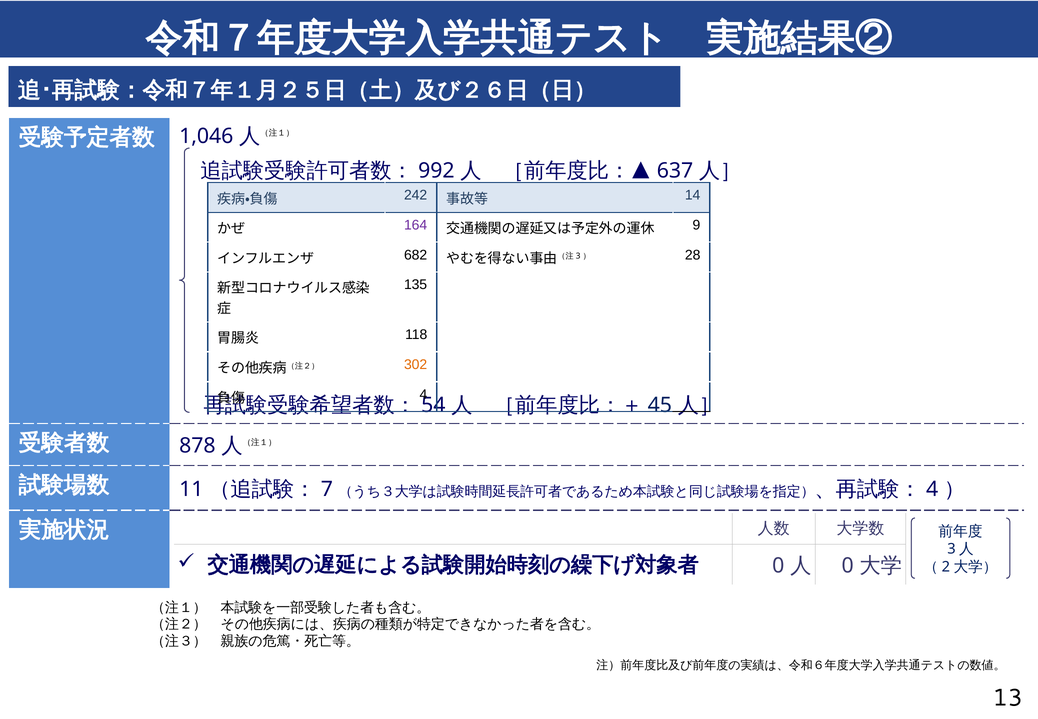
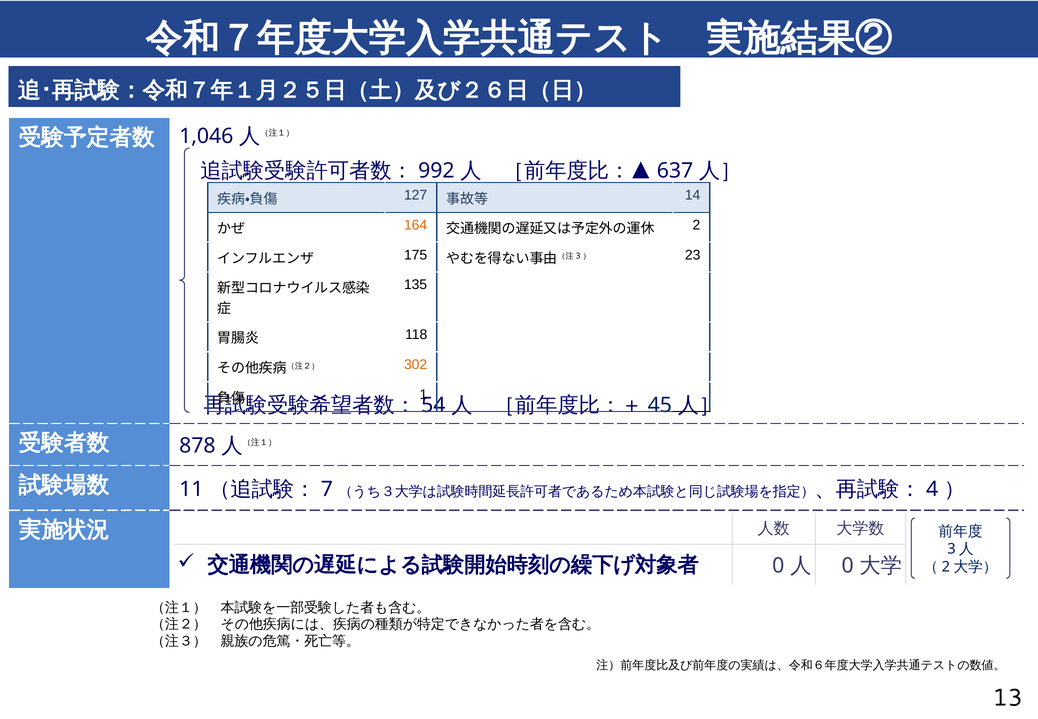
242: 242 -> 127 (416, 195)
164 colour: purple -> orange (416, 225)
9: 9 -> 2 (696, 225)
682: 682 -> 175 (416, 255)
28: 28 -> 23 (693, 255)
4: 4 -> 1 (423, 394)
